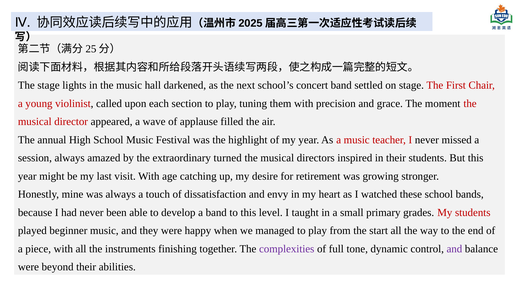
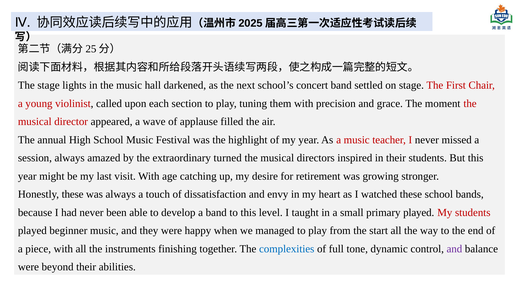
Honestly mine: mine -> these (73, 194)
primary grades: grades -> played (419, 212)
complexities colour: purple -> blue (287, 249)
